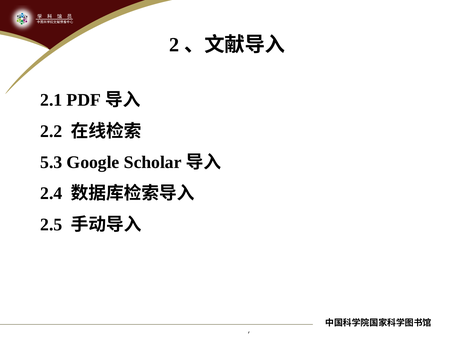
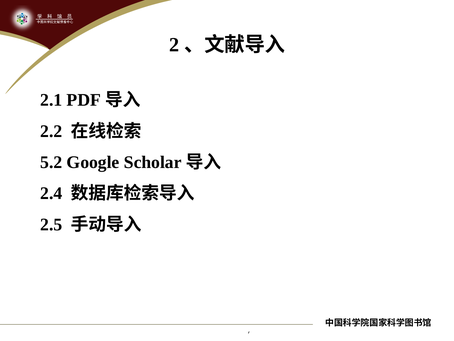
5.3: 5.3 -> 5.2 (51, 162)
